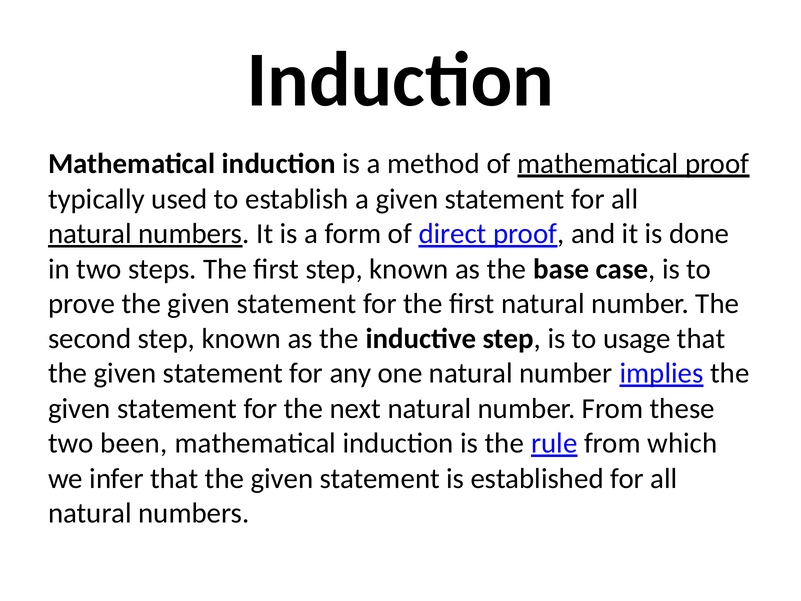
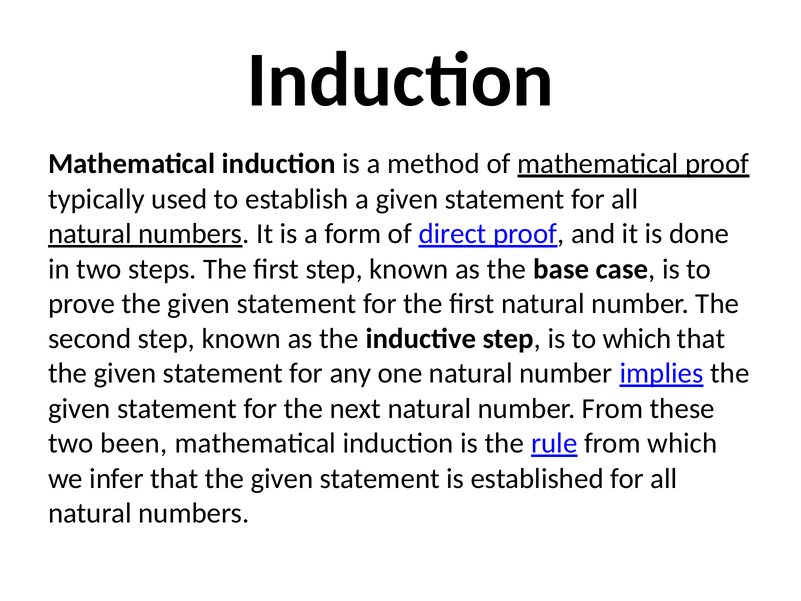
to usage: usage -> which (637, 338)
